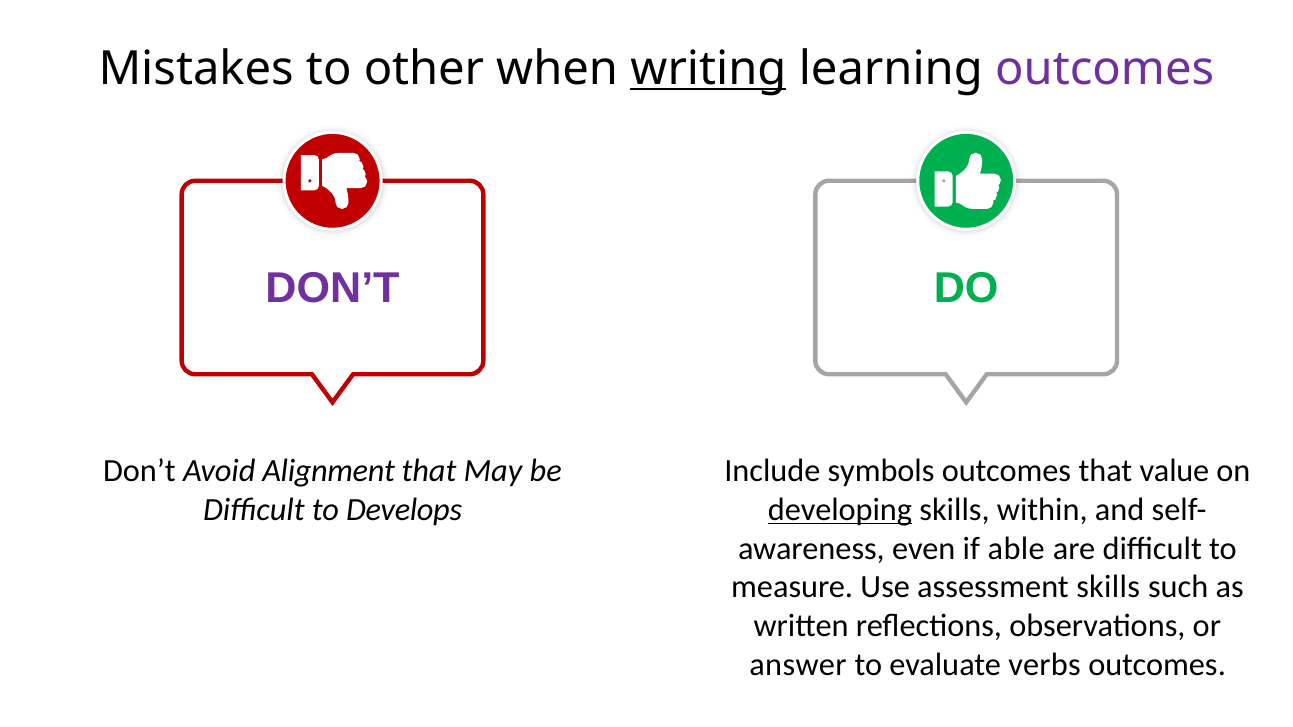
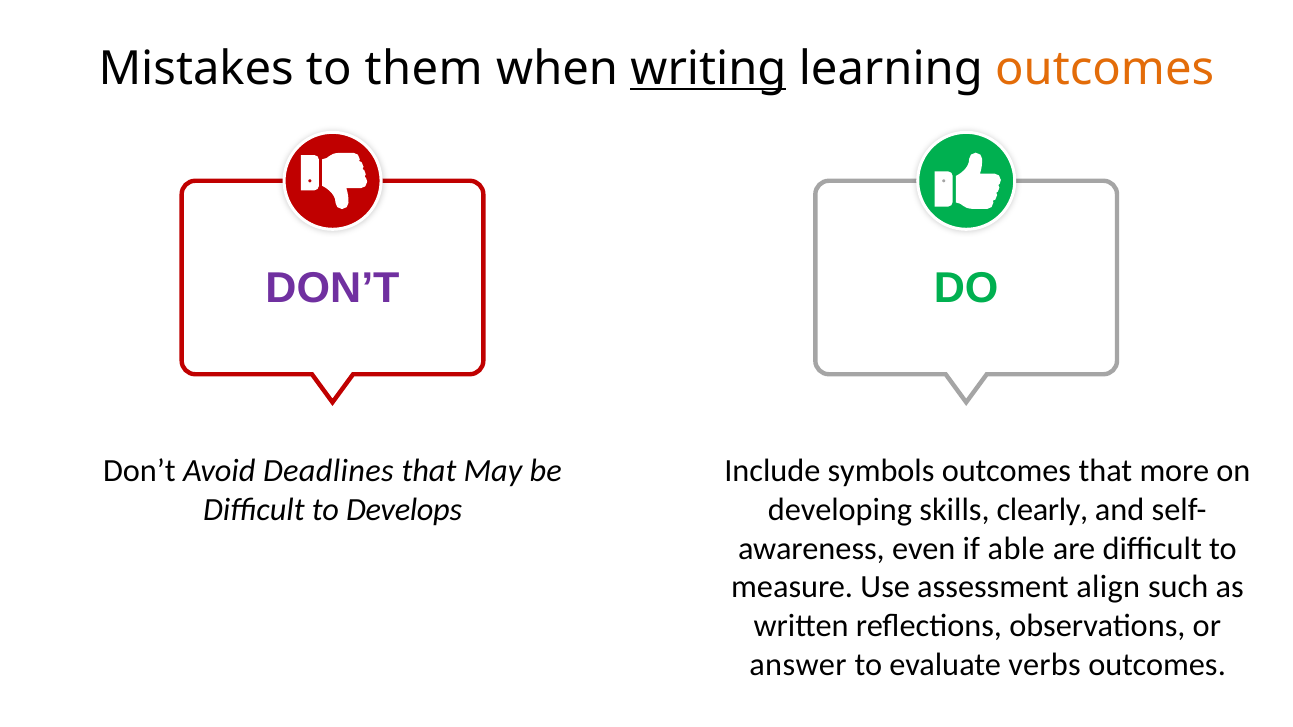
other: other -> them (424, 69)
outcomes colour: purple -> orange (1105, 69)
Alignment: Alignment -> Deadlines (328, 471)
value: value -> more (1174, 471)
developing underline: present -> none (840, 510)
within: within -> clearly (1042, 510)
assessment skills: skills -> align (1108, 587)
